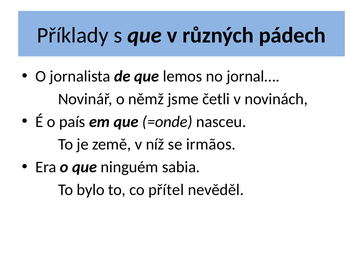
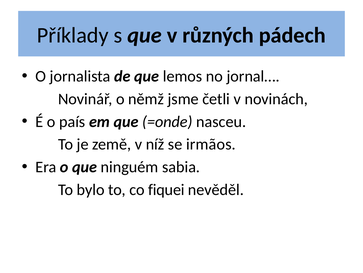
přítel: přítel -> fiquei (166, 189)
